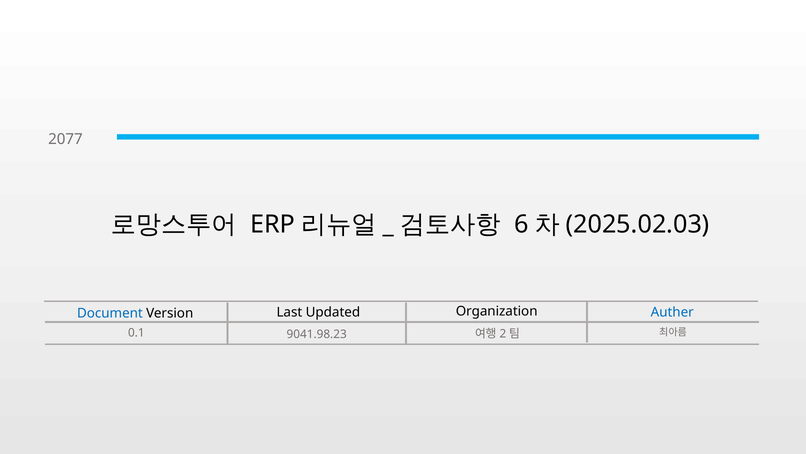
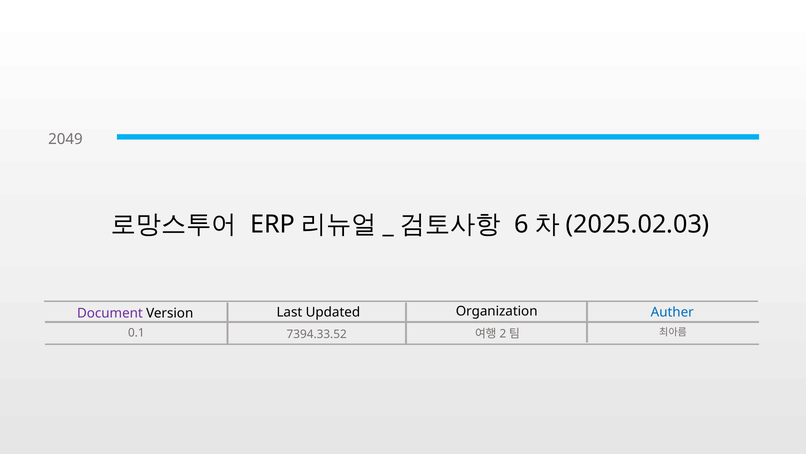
2077: 2077 -> 2049 (66, 139)
Document colour: blue -> purple (110, 313)
9041.98.23: 9041.98.23 -> 7394.33.52 (317, 334)
